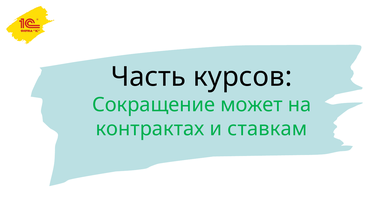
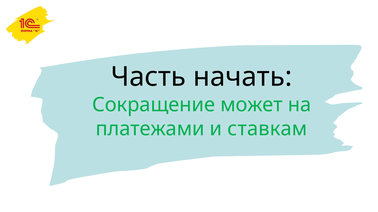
курсов: курсов -> начать (243, 77)
контрактах: контрактах -> платежами (150, 129)
